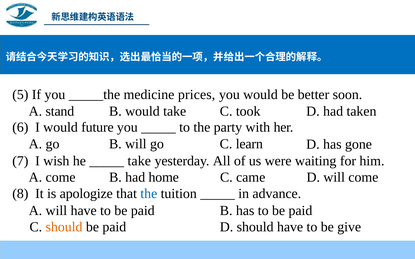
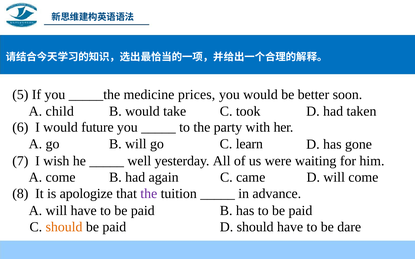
stand: stand -> child (60, 111)
take: take -> well (139, 161)
home: home -> again (164, 177)
the colour: blue -> purple (149, 194)
give: give -> dare (349, 227)
